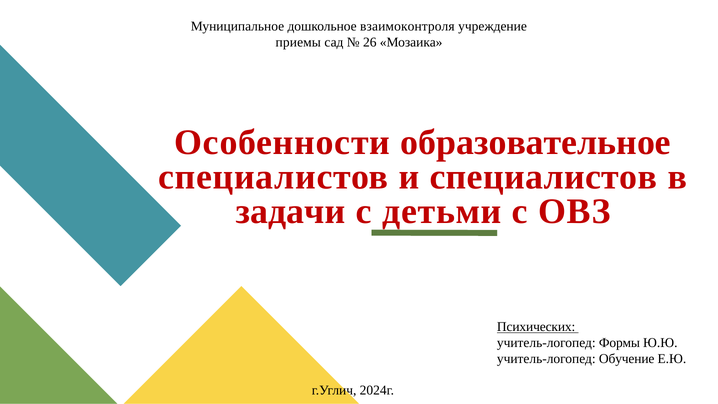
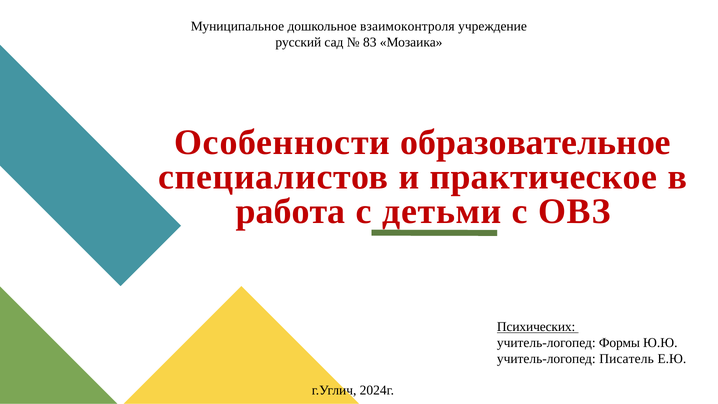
приемы: приемы -> русский (298, 42)
26: 26 -> 83 (370, 42)
и специалистов: специалистов -> практическое (543, 177)
задачи: задачи -> работа (291, 211)
Обучение: Обучение -> Писатель (627, 359)
